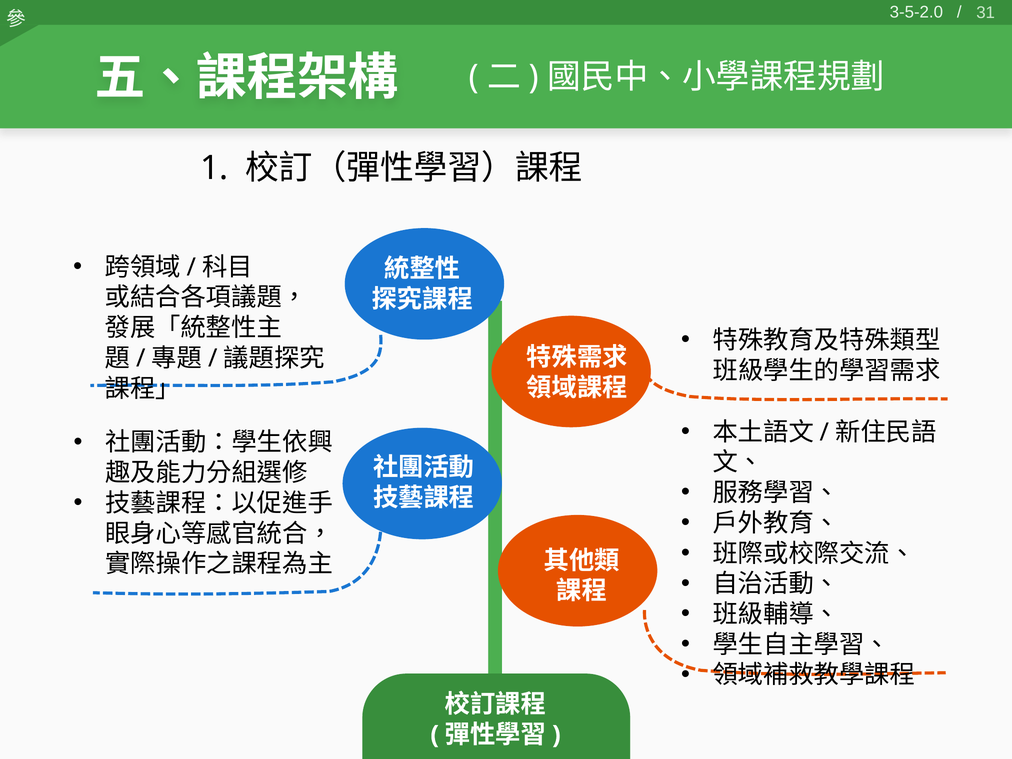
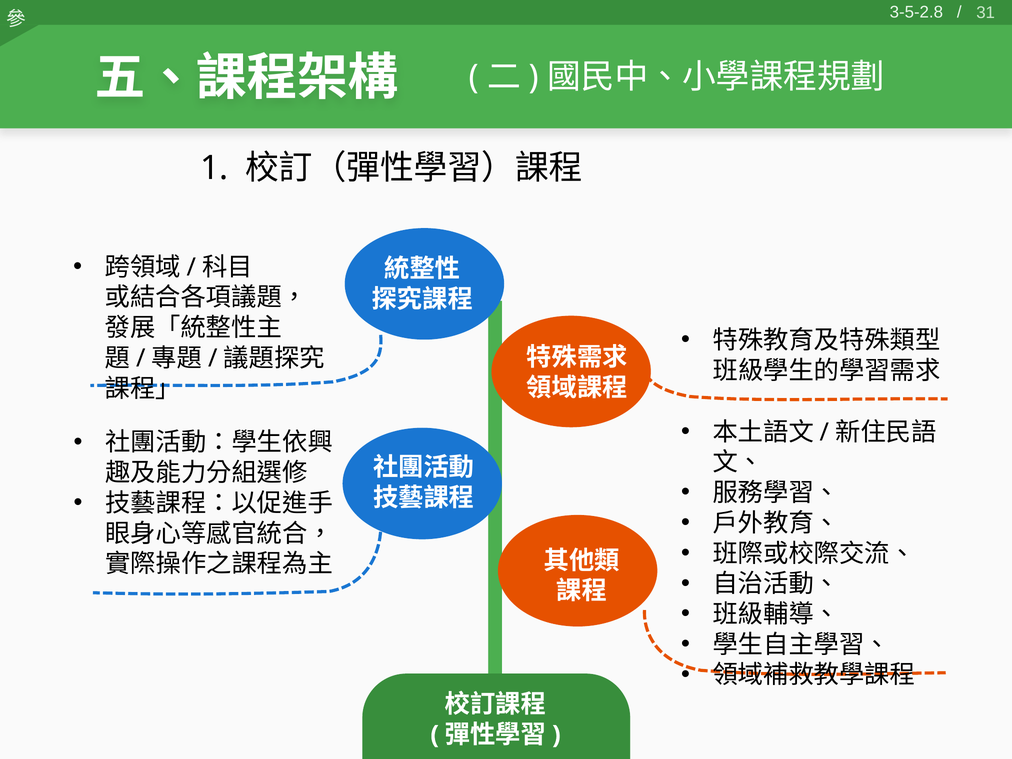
3-5-2.0: 3-5-2.0 -> 3-5-2.8 (916, 12)
